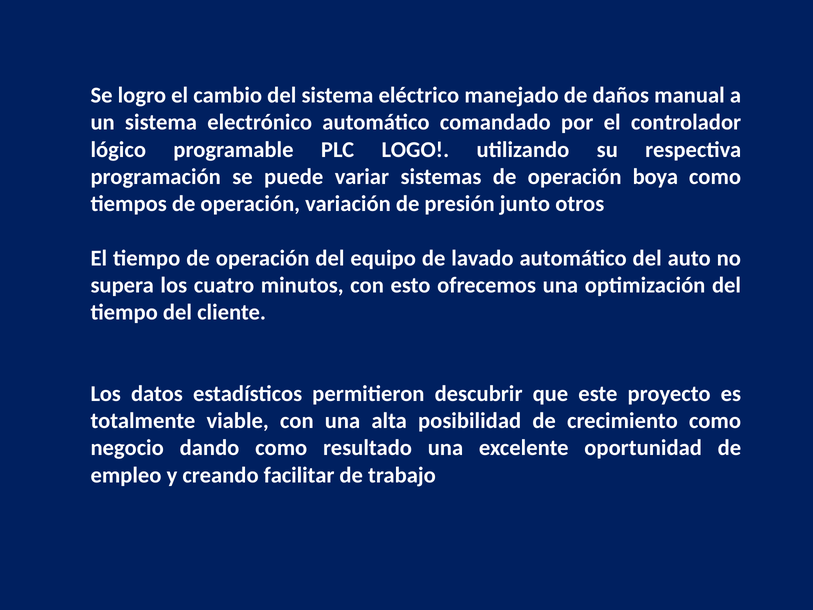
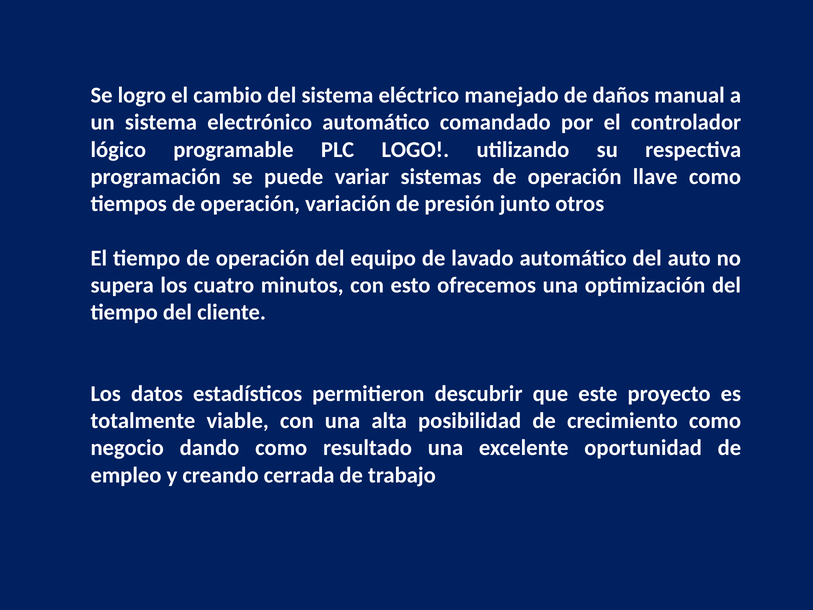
boya: boya -> llave (655, 177)
facilitar: facilitar -> cerrada (299, 475)
